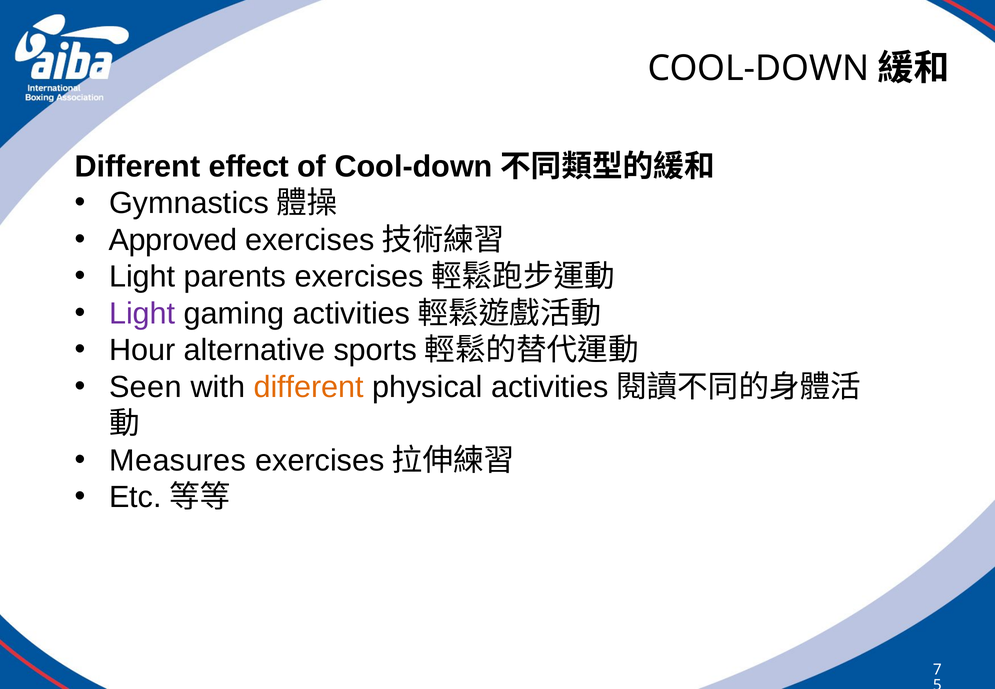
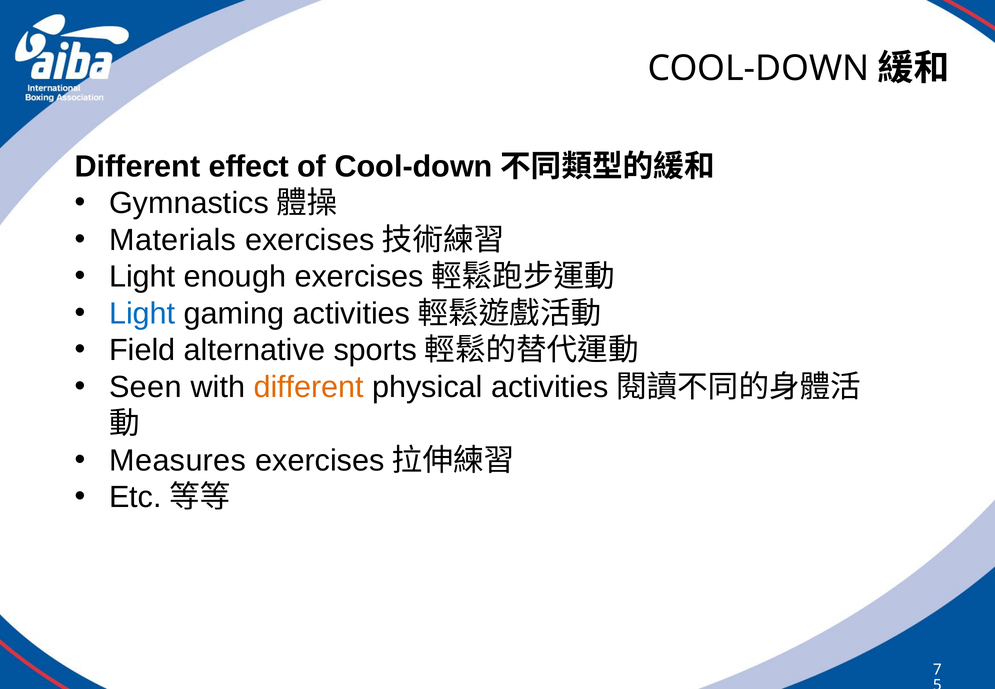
Approved: Approved -> Materials (173, 240)
parents: parents -> enough (235, 277)
Light colour: purple -> blue (142, 314)
Hour: Hour -> Field (142, 350)
